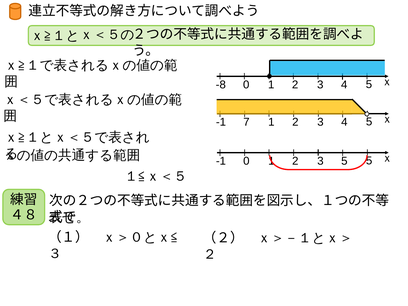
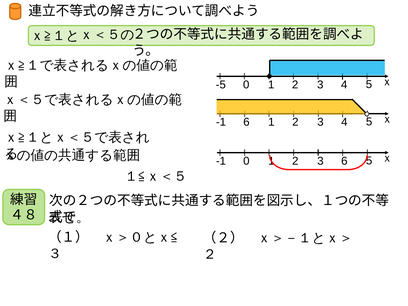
-8: -8 -> -5 (221, 85)
-1 7: 7 -> 6 (246, 122)
3 5: 5 -> 6 (344, 161)
